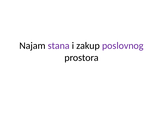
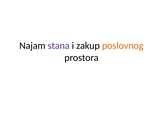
poslovnog colour: purple -> orange (123, 46)
